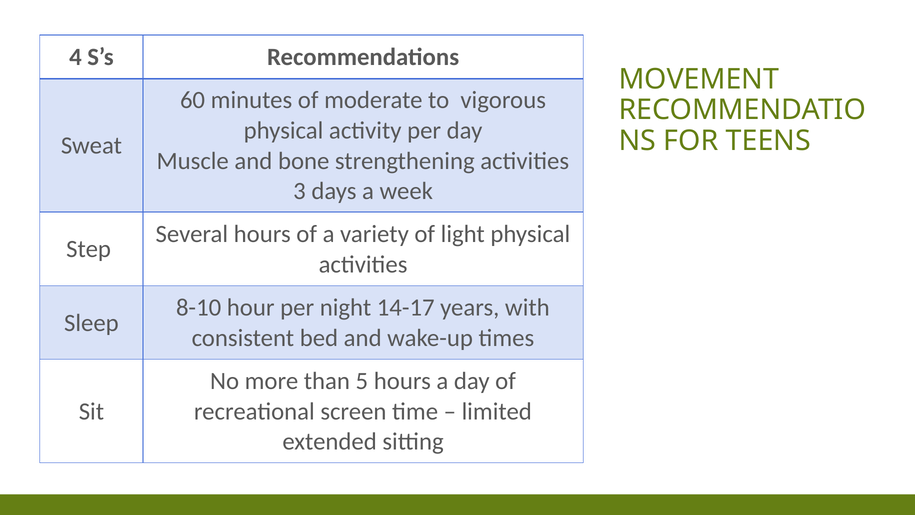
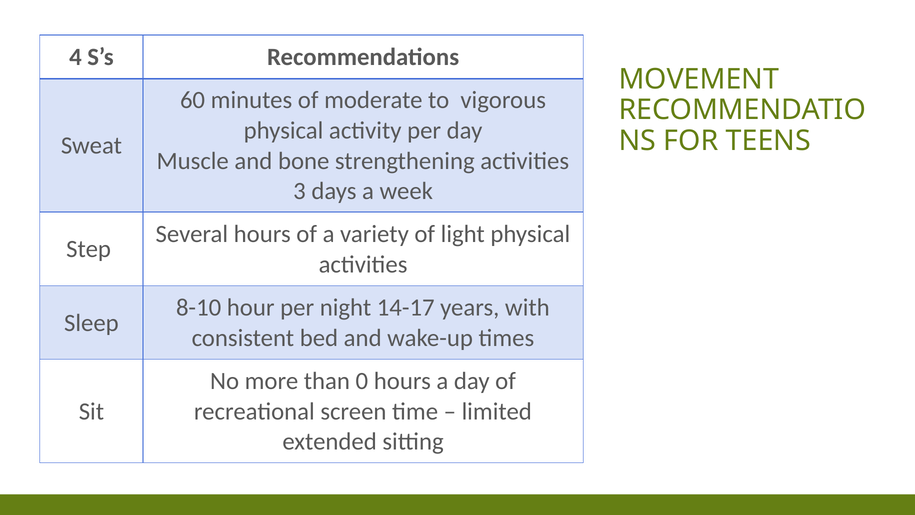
5: 5 -> 0 (362, 381)
